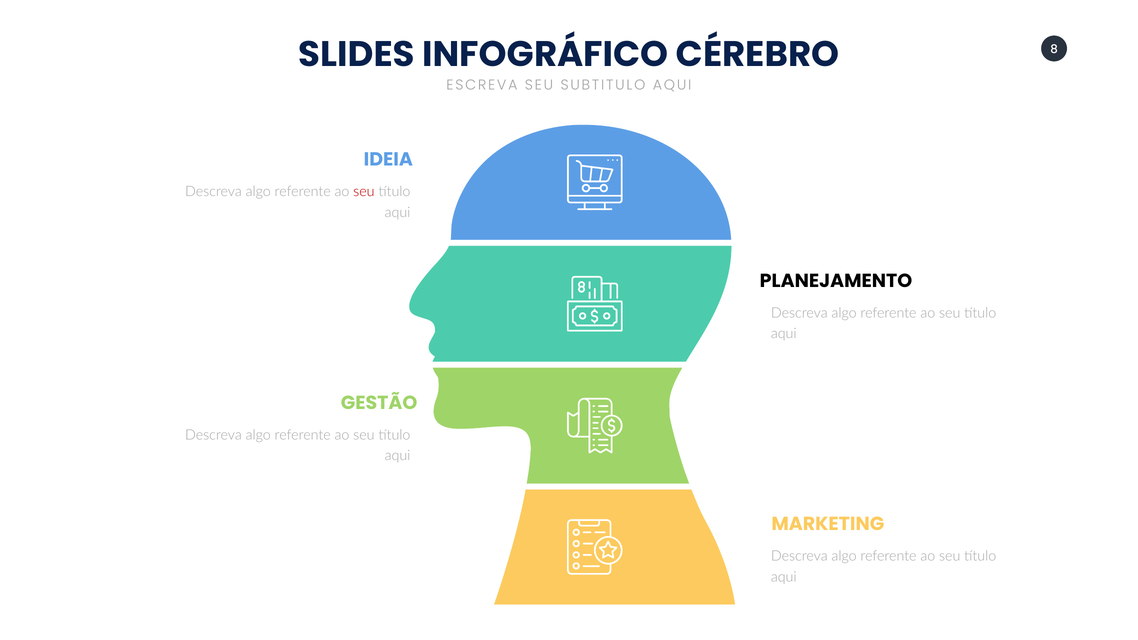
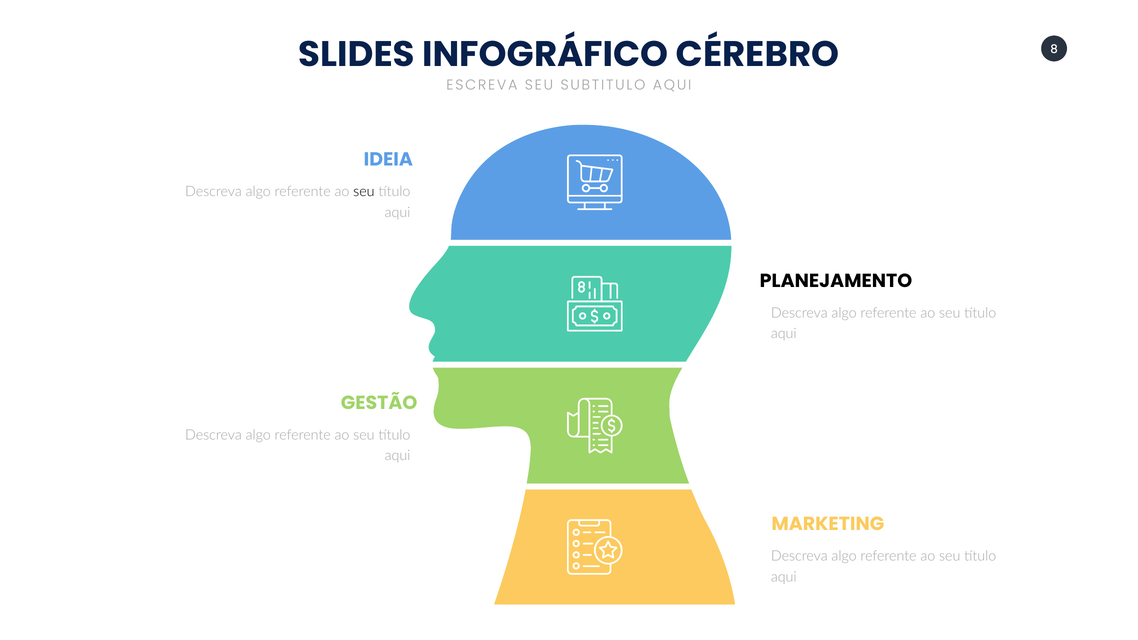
seu colour: red -> black (364, 192)
